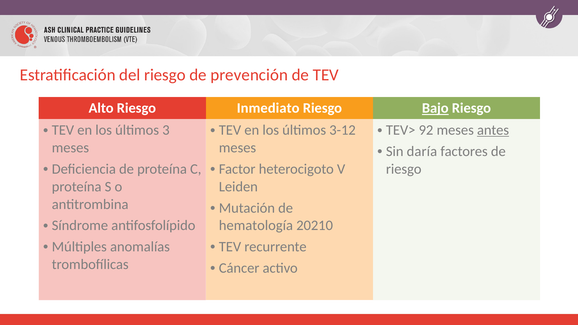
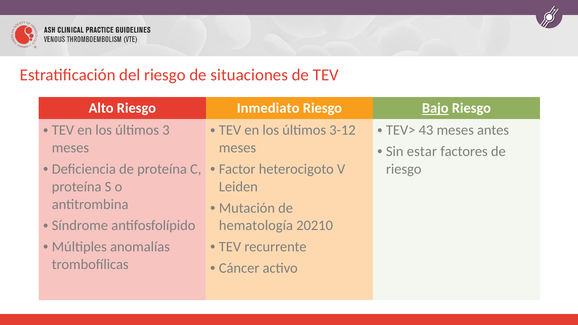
prevención: prevención -> situaciones (249, 75)
92: 92 -> 43 (426, 130)
antes underline: present -> none (493, 130)
daría: daría -> estar (422, 151)
